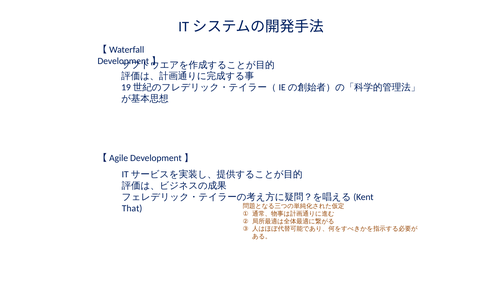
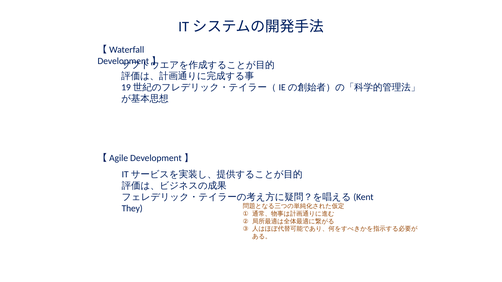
That: That -> They (132, 209)
